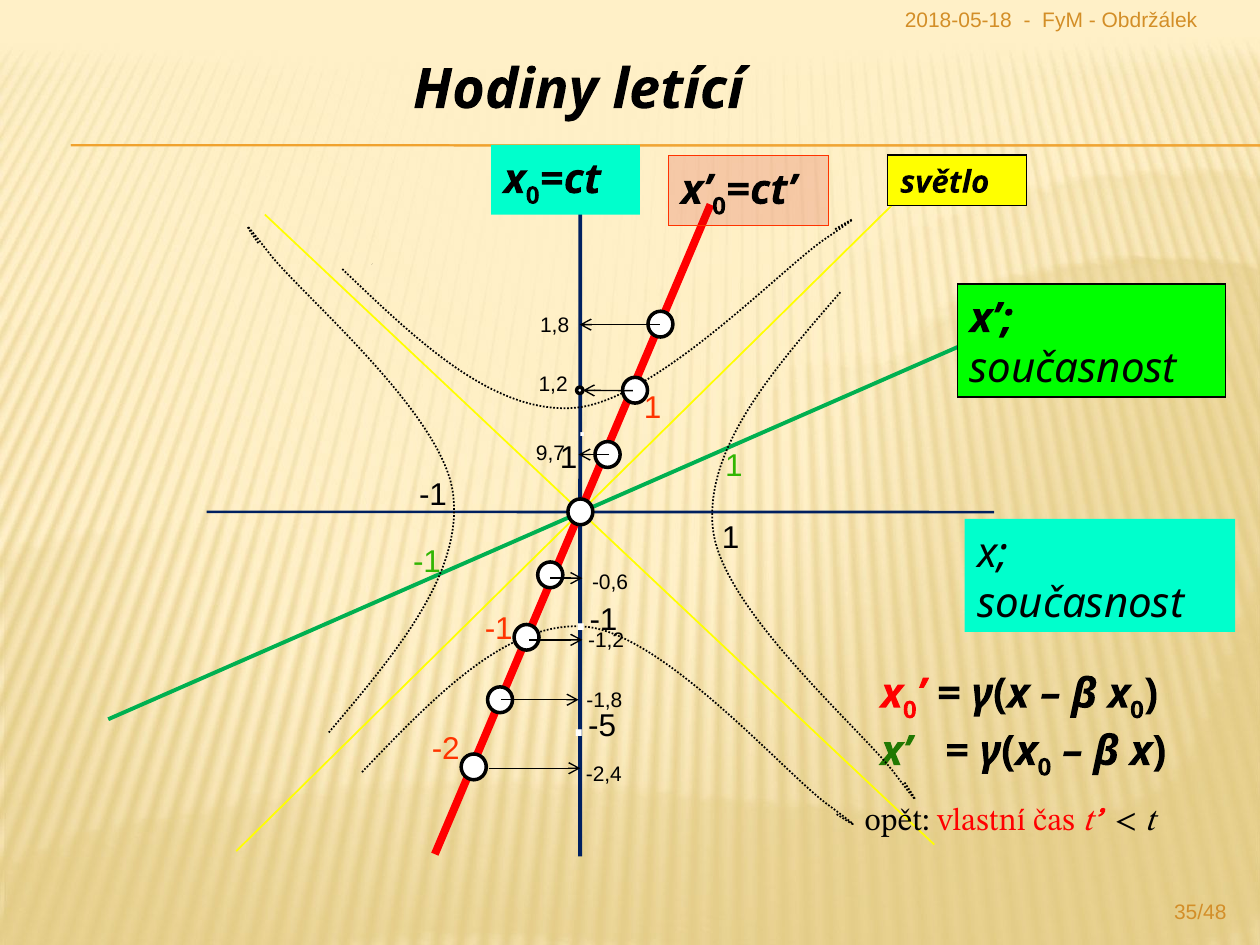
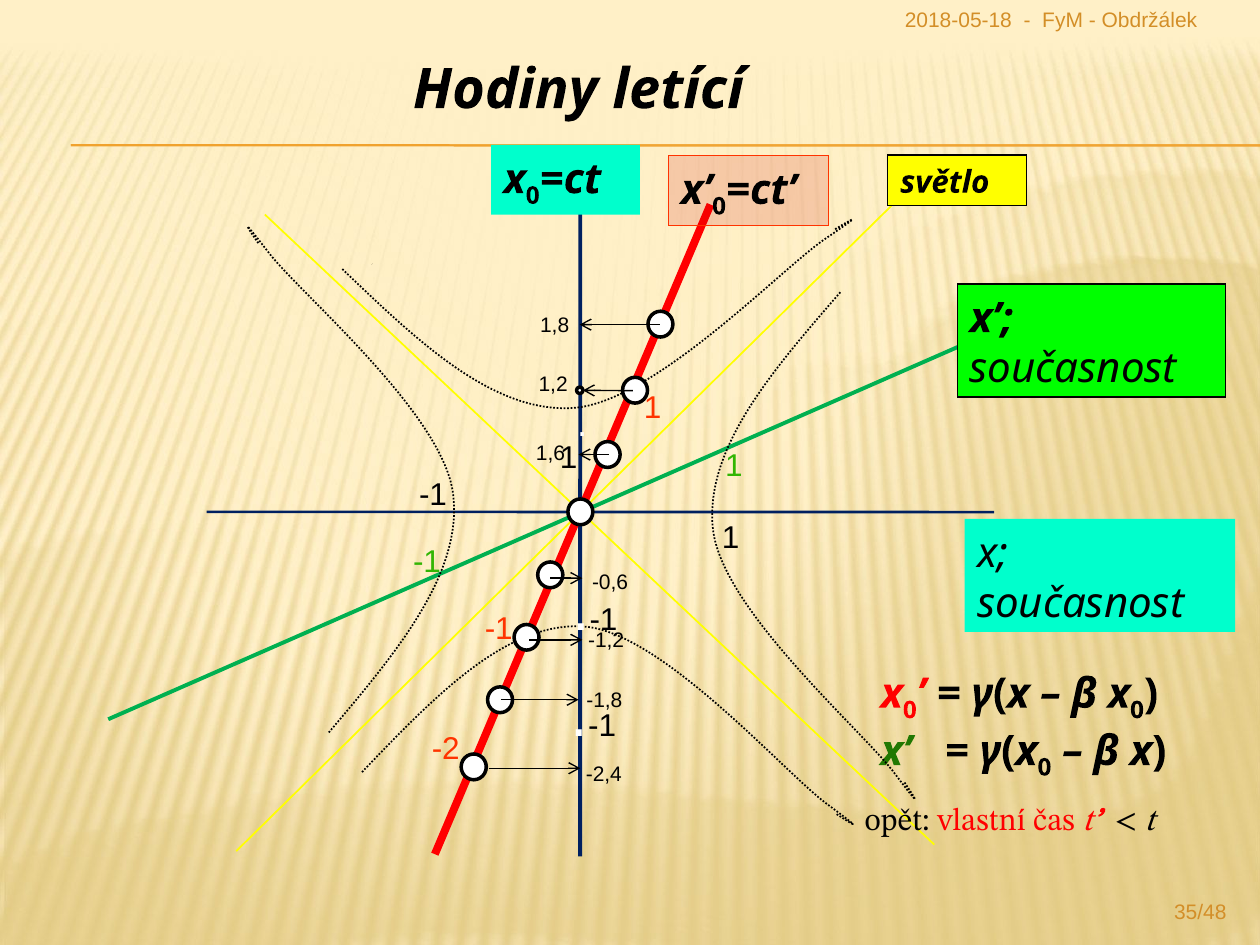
9,7: 9,7 -> 1,6 (551, 454)
-5: -5 -> -1 (602, 726)
